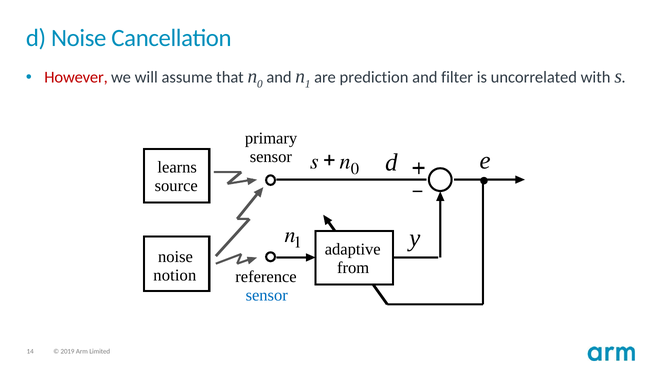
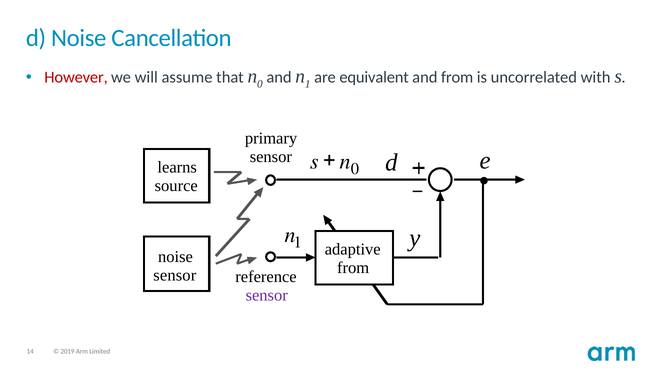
prediction: prediction -> equivalent (374, 77)
and filter: filter -> from (457, 77)
notion: notion -> sensor (175, 275)
sensor colour: blue -> purple (267, 295)
